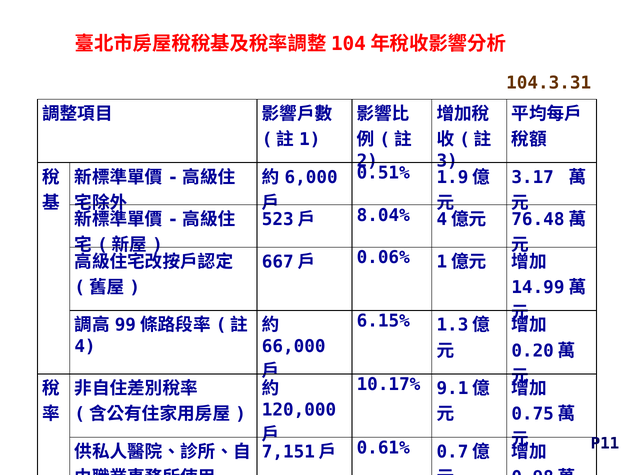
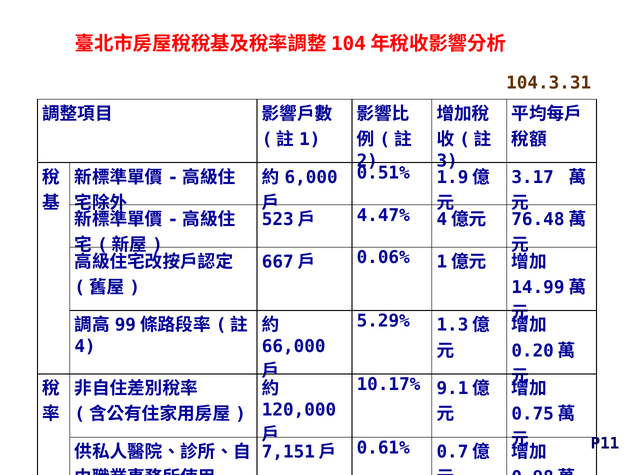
8.04%: 8.04% -> 4.47% (383, 216)
6.15%: 6.15% -> 5.29% (383, 321)
